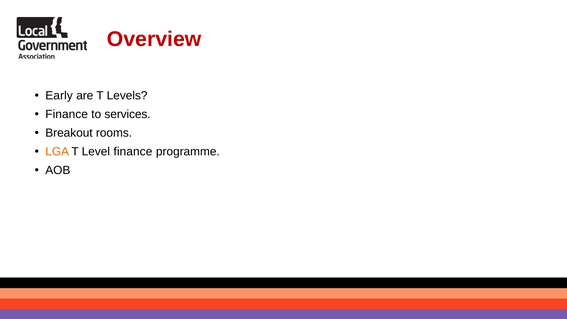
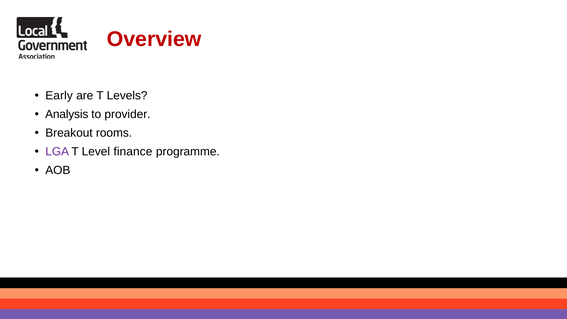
Finance: Finance -> Analysis (67, 114)
services: services -> provider (127, 114)
LGA colour: orange -> purple (57, 152)
